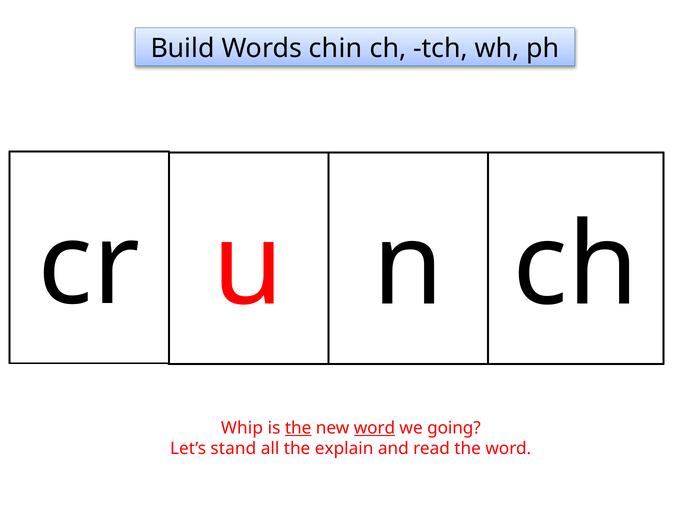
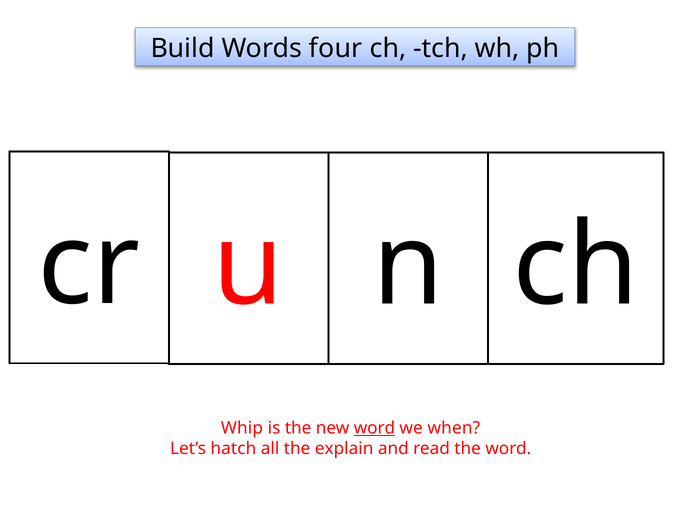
chin: chin -> four (336, 49)
the underline: present -> none (298, 428)
going: going -> when (454, 428)
stand: stand -> hatch (233, 449)
